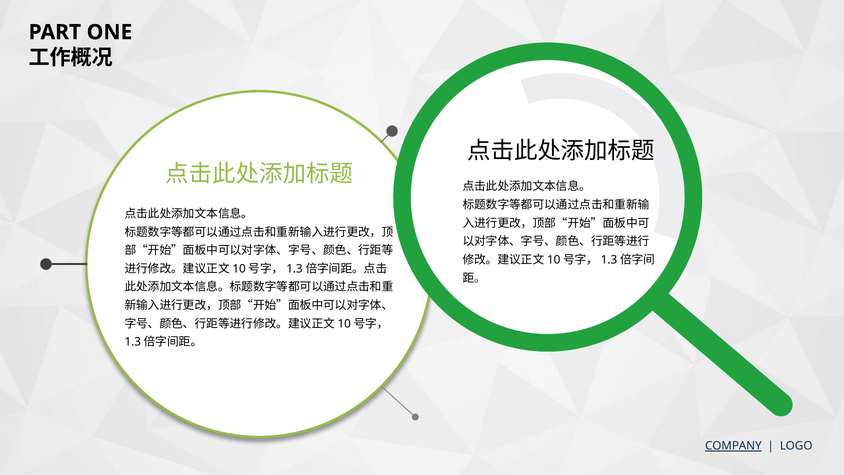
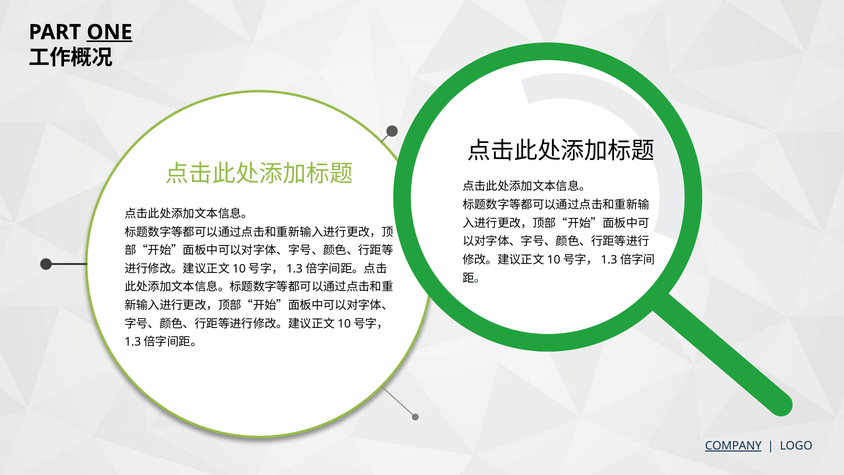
ONE underline: none -> present (110, 32)
